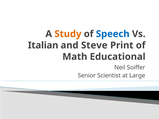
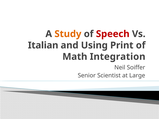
Speech colour: blue -> red (113, 34)
Steve: Steve -> Using (94, 45)
Educational: Educational -> Integration (118, 57)
